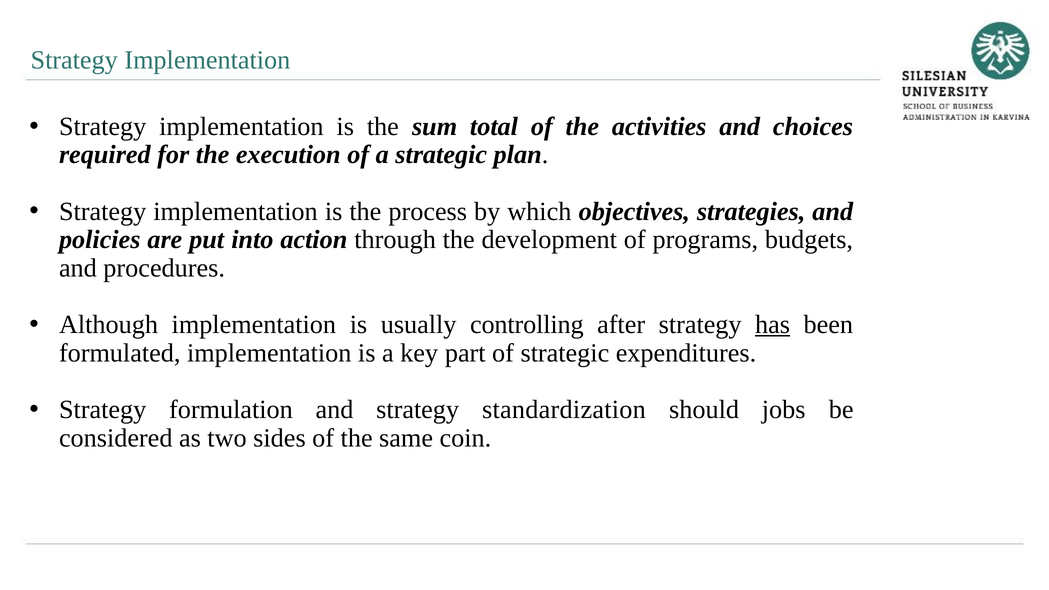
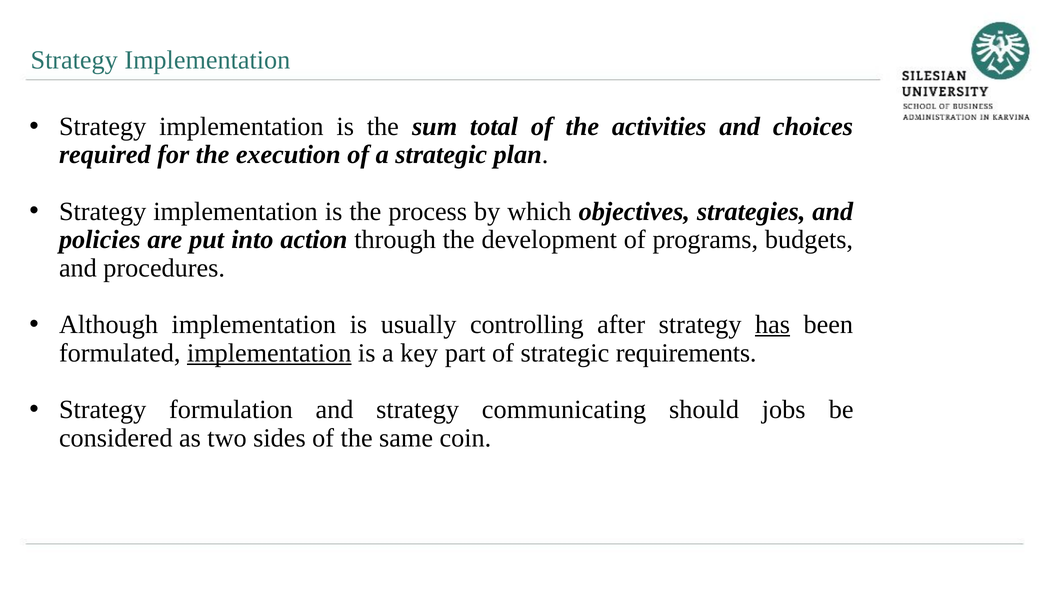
implementation underline: none -> present (269, 353)
expenditures: expenditures -> requirements (686, 353)
standardization: standardization -> communicating (564, 410)
